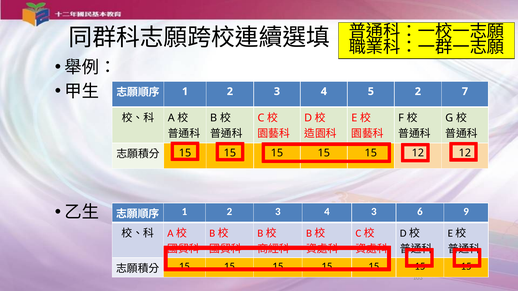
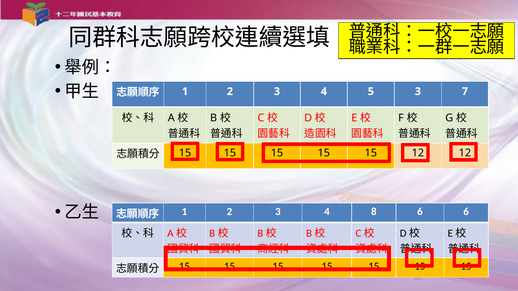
5 2: 2 -> 3 (418, 92)
4 3: 3 -> 8 (374, 212)
6 9: 9 -> 6 (466, 212)
